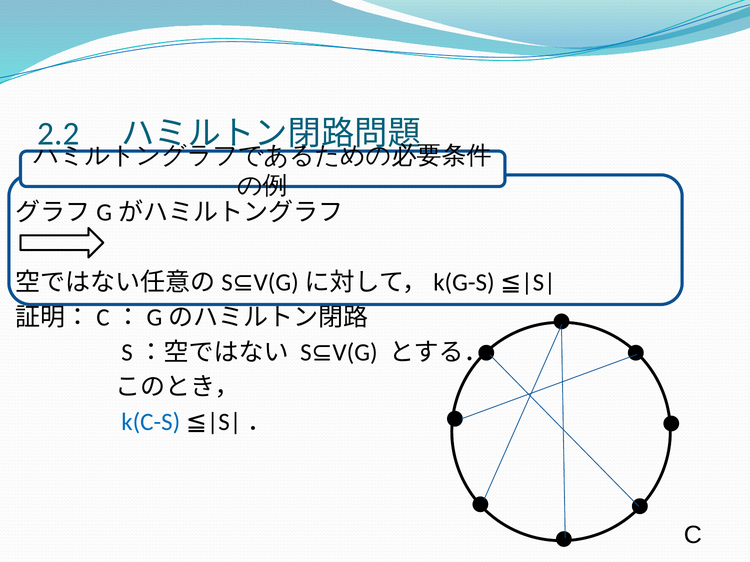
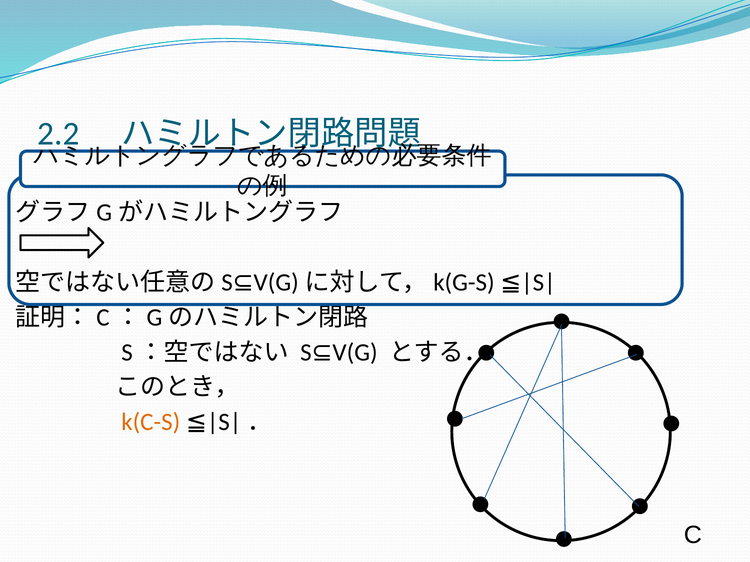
k(C-S colour: blue -> orange (151, 423)
